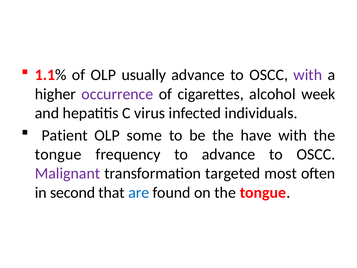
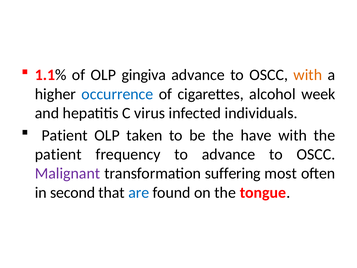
usually: usually -> gingiva (144, 75)
with colour: purple -> orange (308, 75)
occurrence colour: purple -> blue (117, 94)
some: some -> taken (144, 135)
tongue: tongue -> patient (58, 154)
targeted: targeted -> suffering (233, 173)
